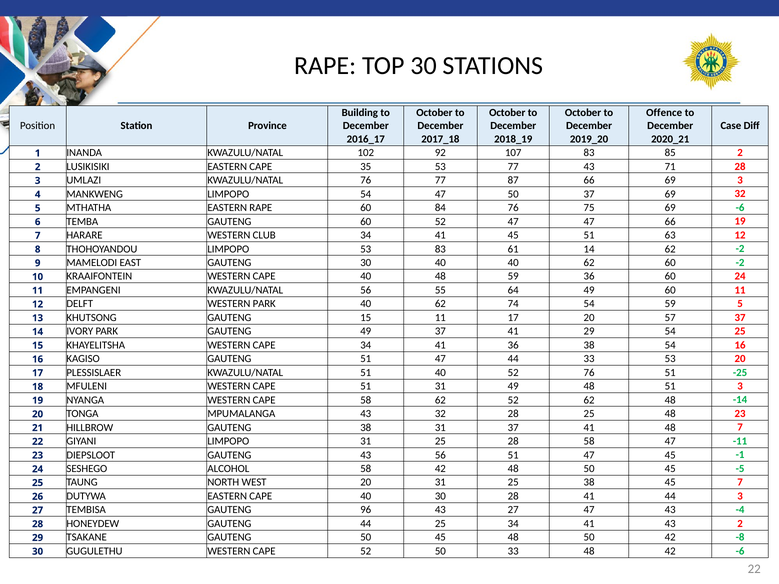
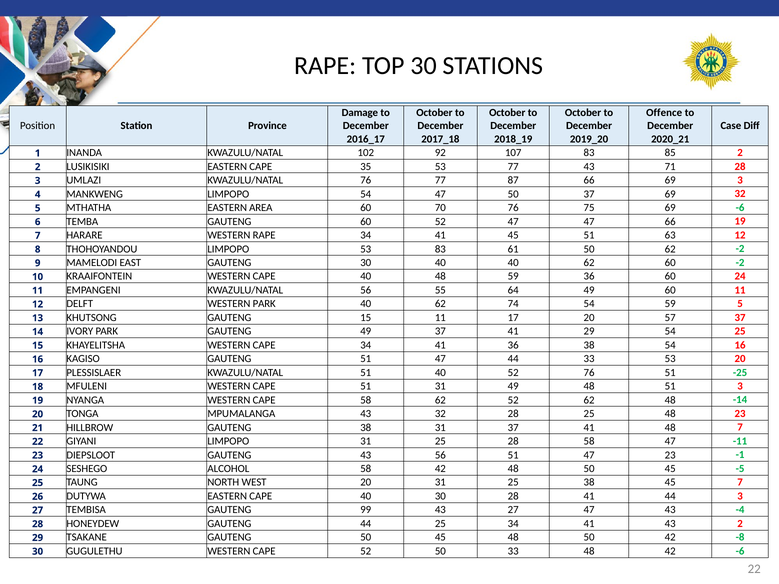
Building: Building -> Damage (360, 113)
EASTERN RAPE: RAPE -> AREA (261, 208)
84: 84 -> 70 (440, 208)
WESTERN CLUB: CLUB -> RAPE (264, 235)
61 14: 14 -> 50 (589, 249)
47 45: 45 -> 23 (670, 455)
96: 96 -> 99 (366, 510)
